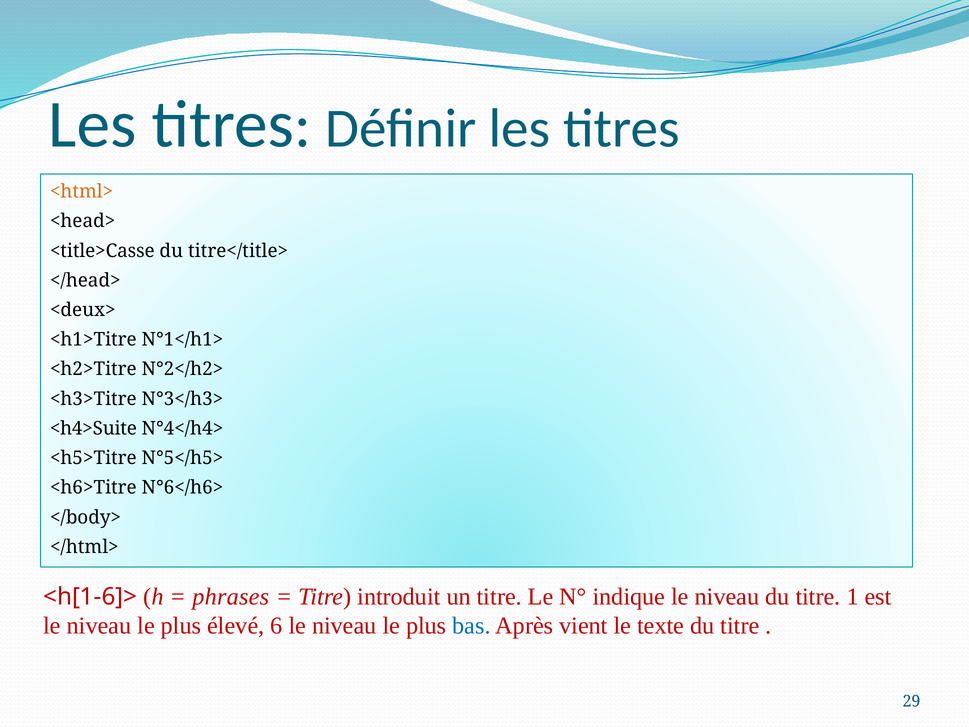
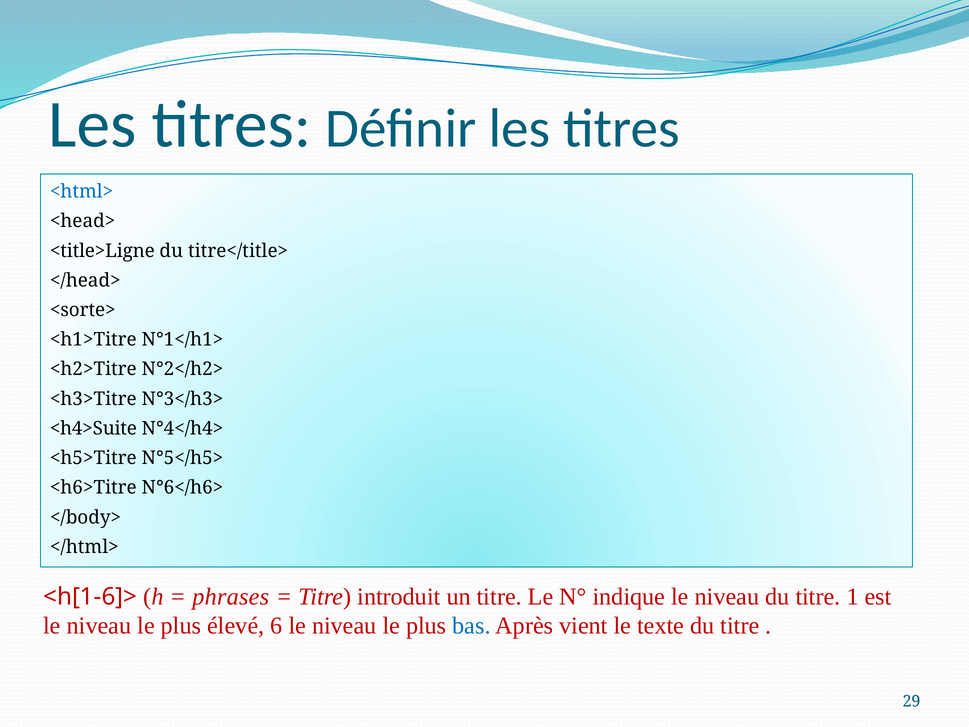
<html> colour: orange -> blue (82, 192)
<title>Casse: <title>Casse -> <title>Ligne (102, 251)
<deux>: <deux> -> <sorte> (83, 310)
